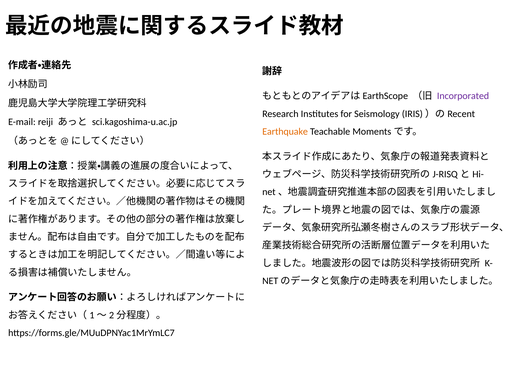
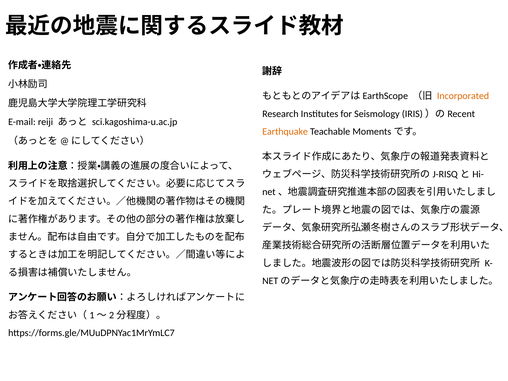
Incorporated colour: purple -> orange (463, 96)
